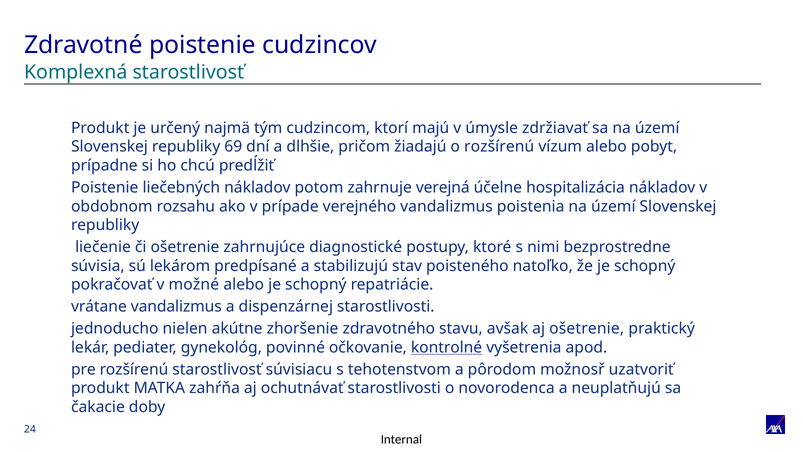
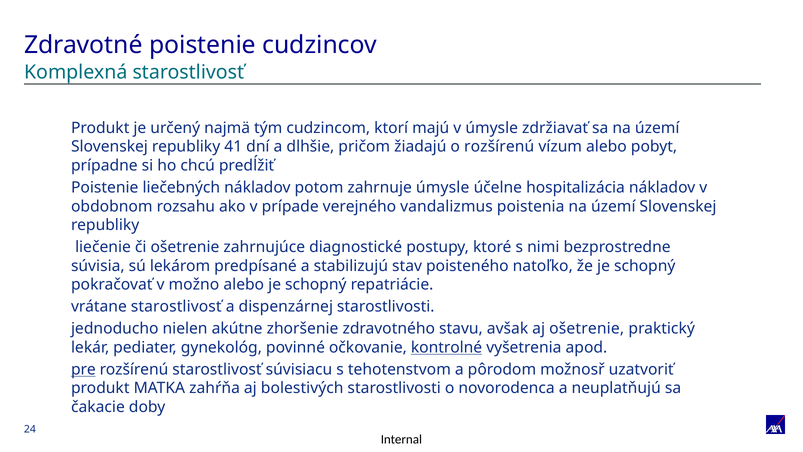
69: 69 -> 41 (233, 147)
zahrnuje verejná: verejná -> úmysle (443, 187)
možné: možné -> možno (194, 284)
vrátane vandalizmus: vandalizmus -> starostlivosť (176, 306)
pre underline: none -> present (83, 369)
ochutnávať: ochutnávať -> bolestivých (302, 388)
